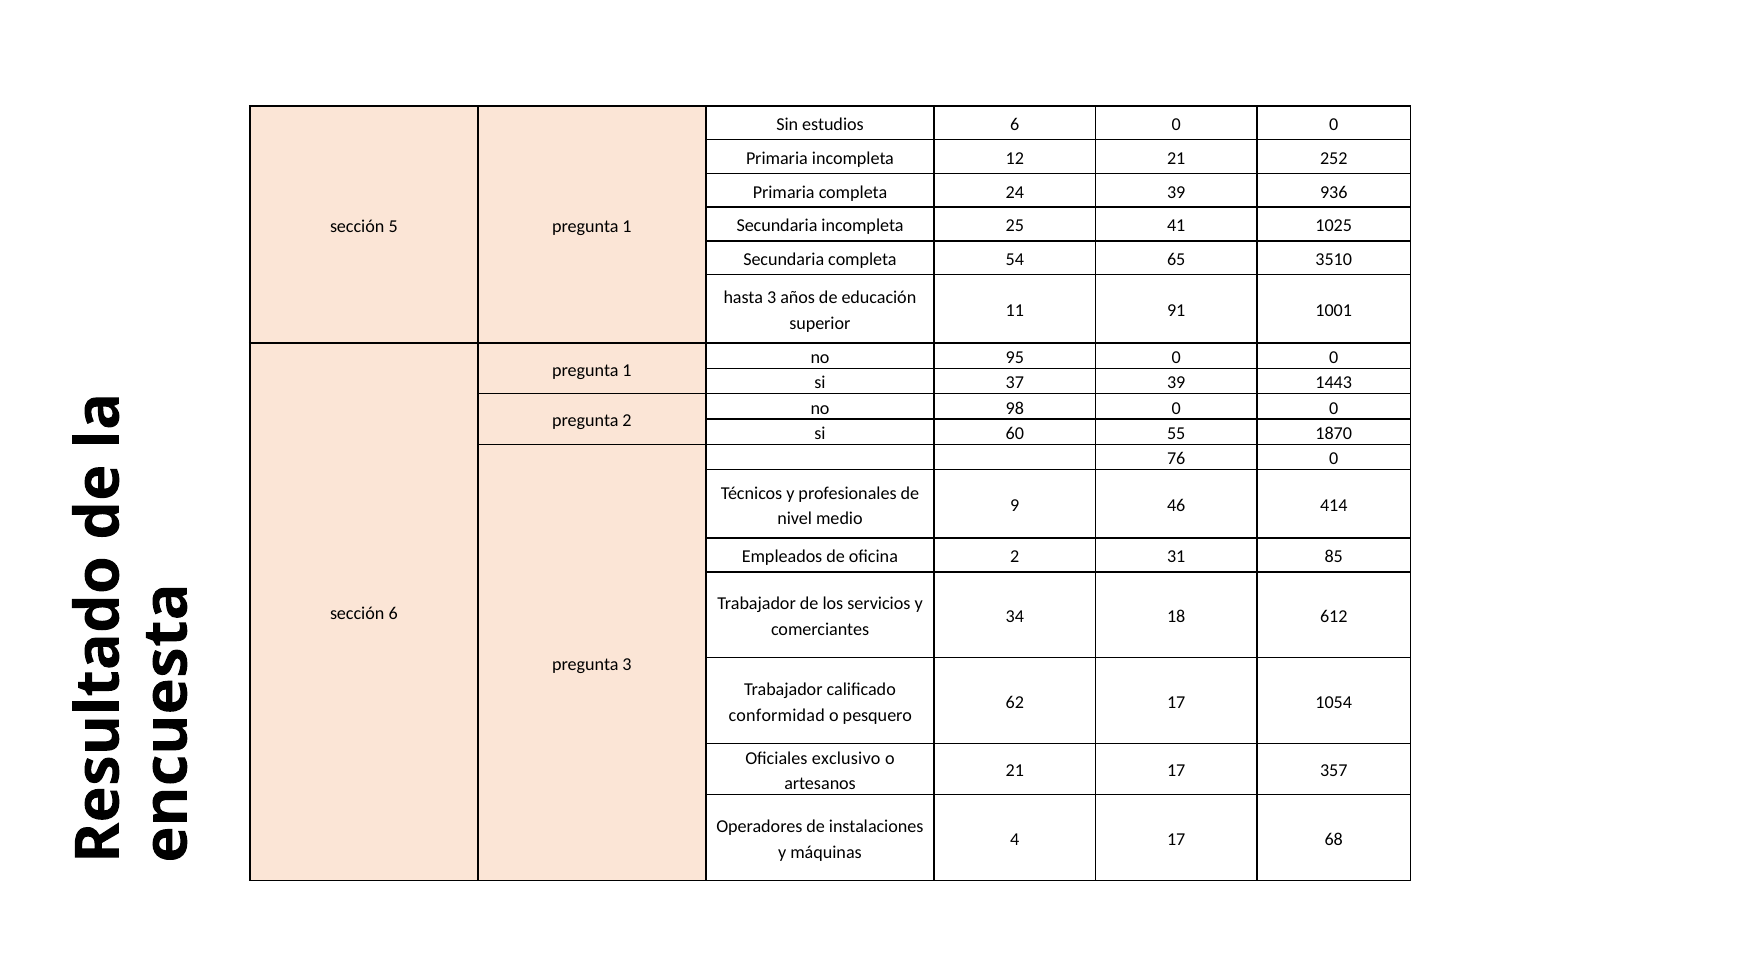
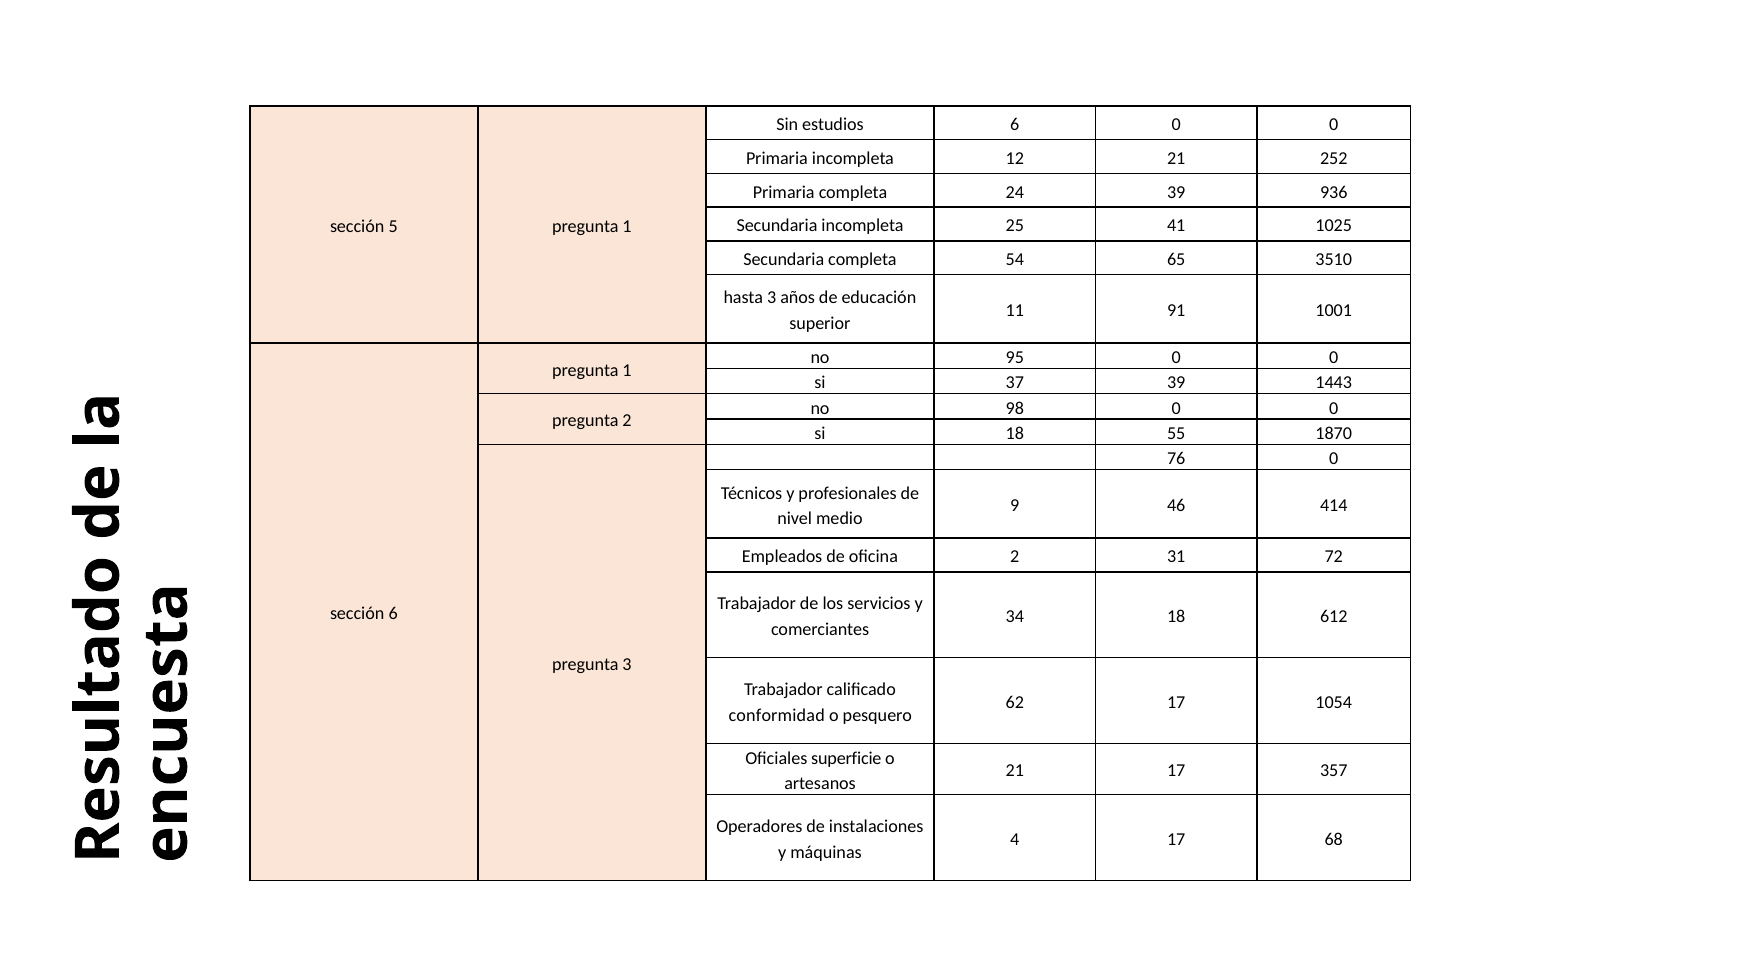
si 60: 60 -> 18 (1015, 434)
85: 85 -> 72 (1334, 557)
exclusivo: exclusivo -> superficie (846, 758)
